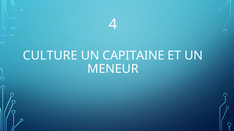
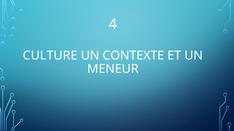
CAPITAINE: CAPITAINE -> CONTEXTE (133, 56)
